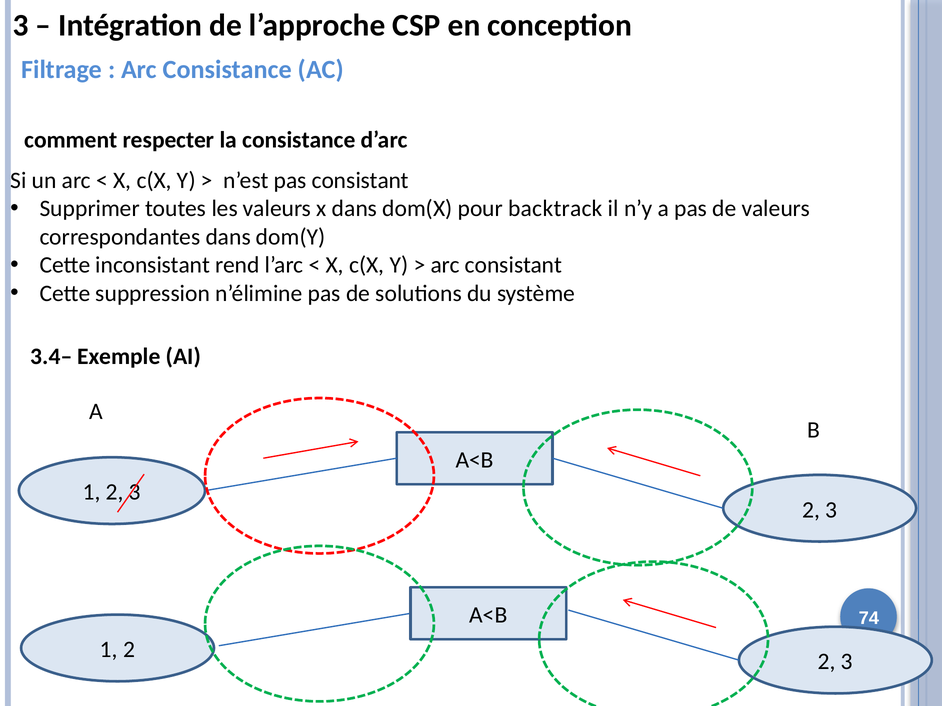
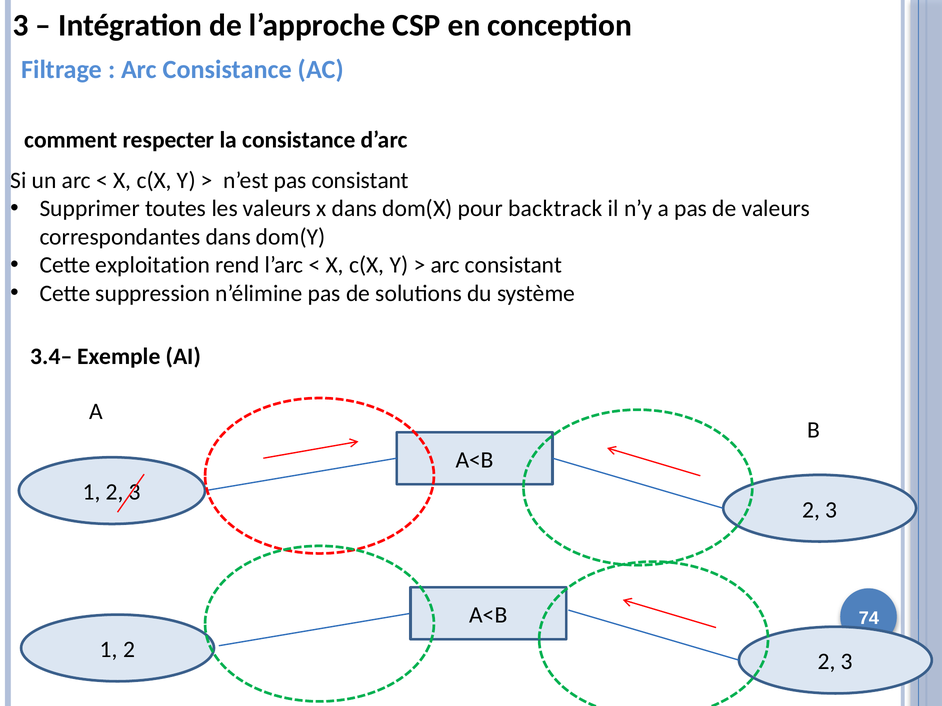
inconsistant: inconsistant -> exploitation (153, 265)
